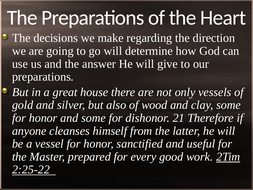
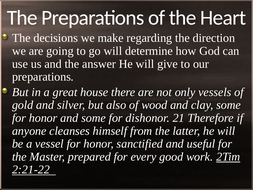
2:25-22: 2:25-22 -> 2:21-22 (31, 169)
